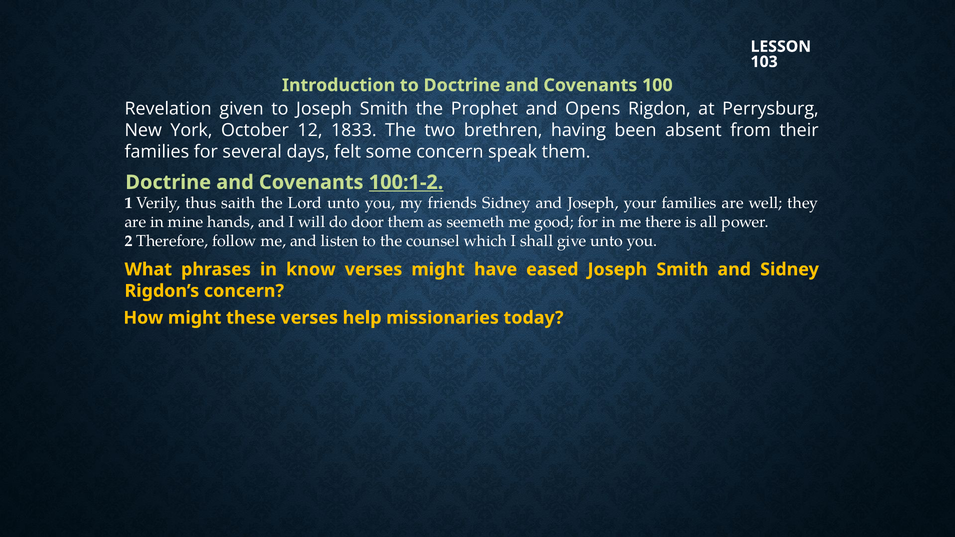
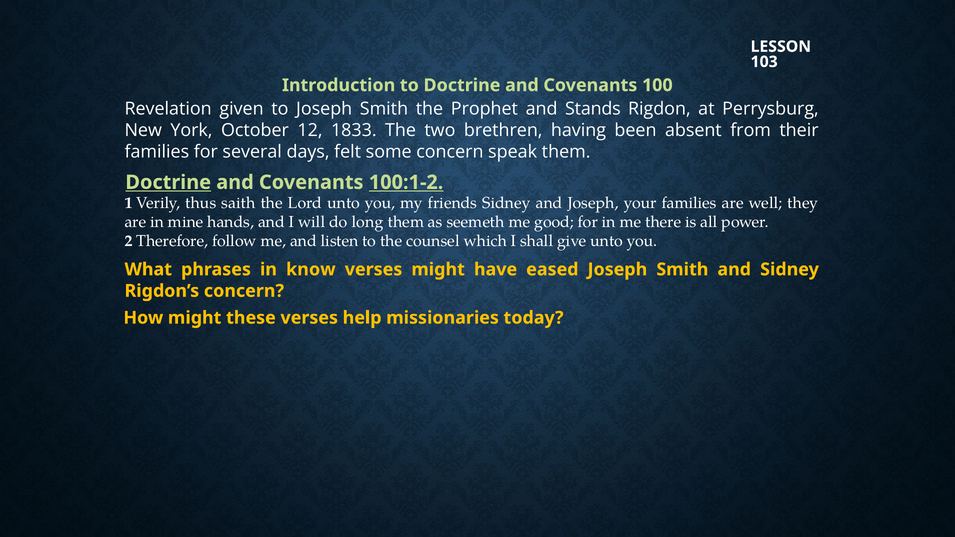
Opens: Opens -> Stands (593, 109)
Doctrine underline: none -> present (168, 182)
door: door -> long (368, 222)
